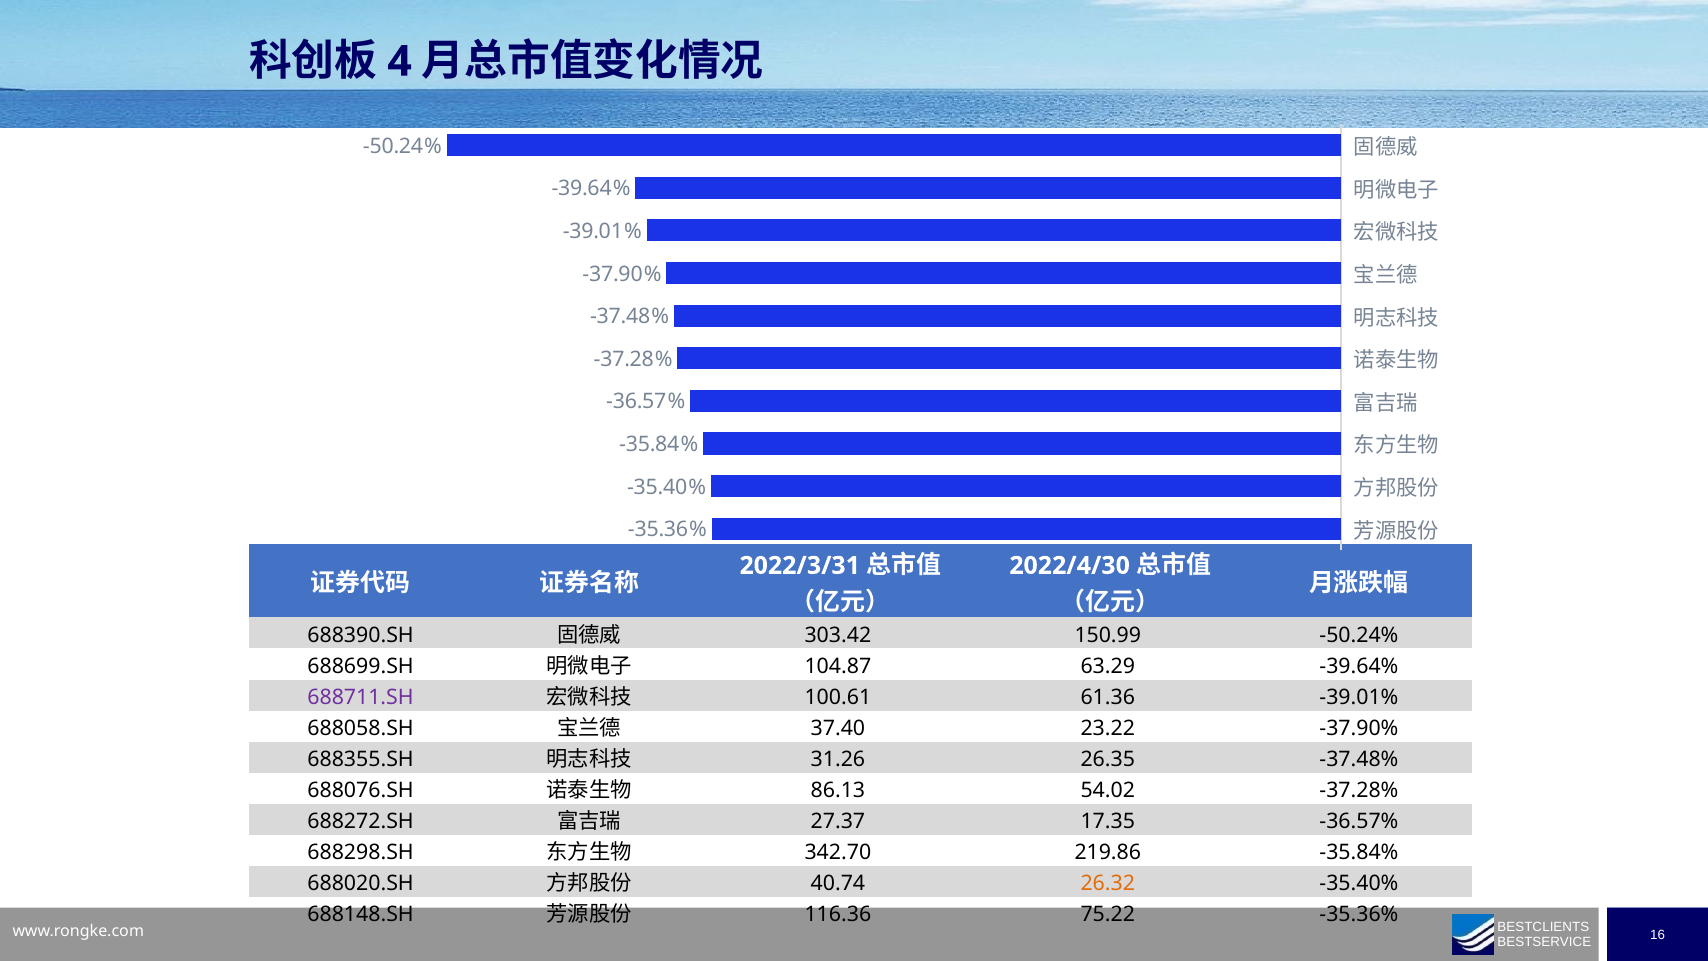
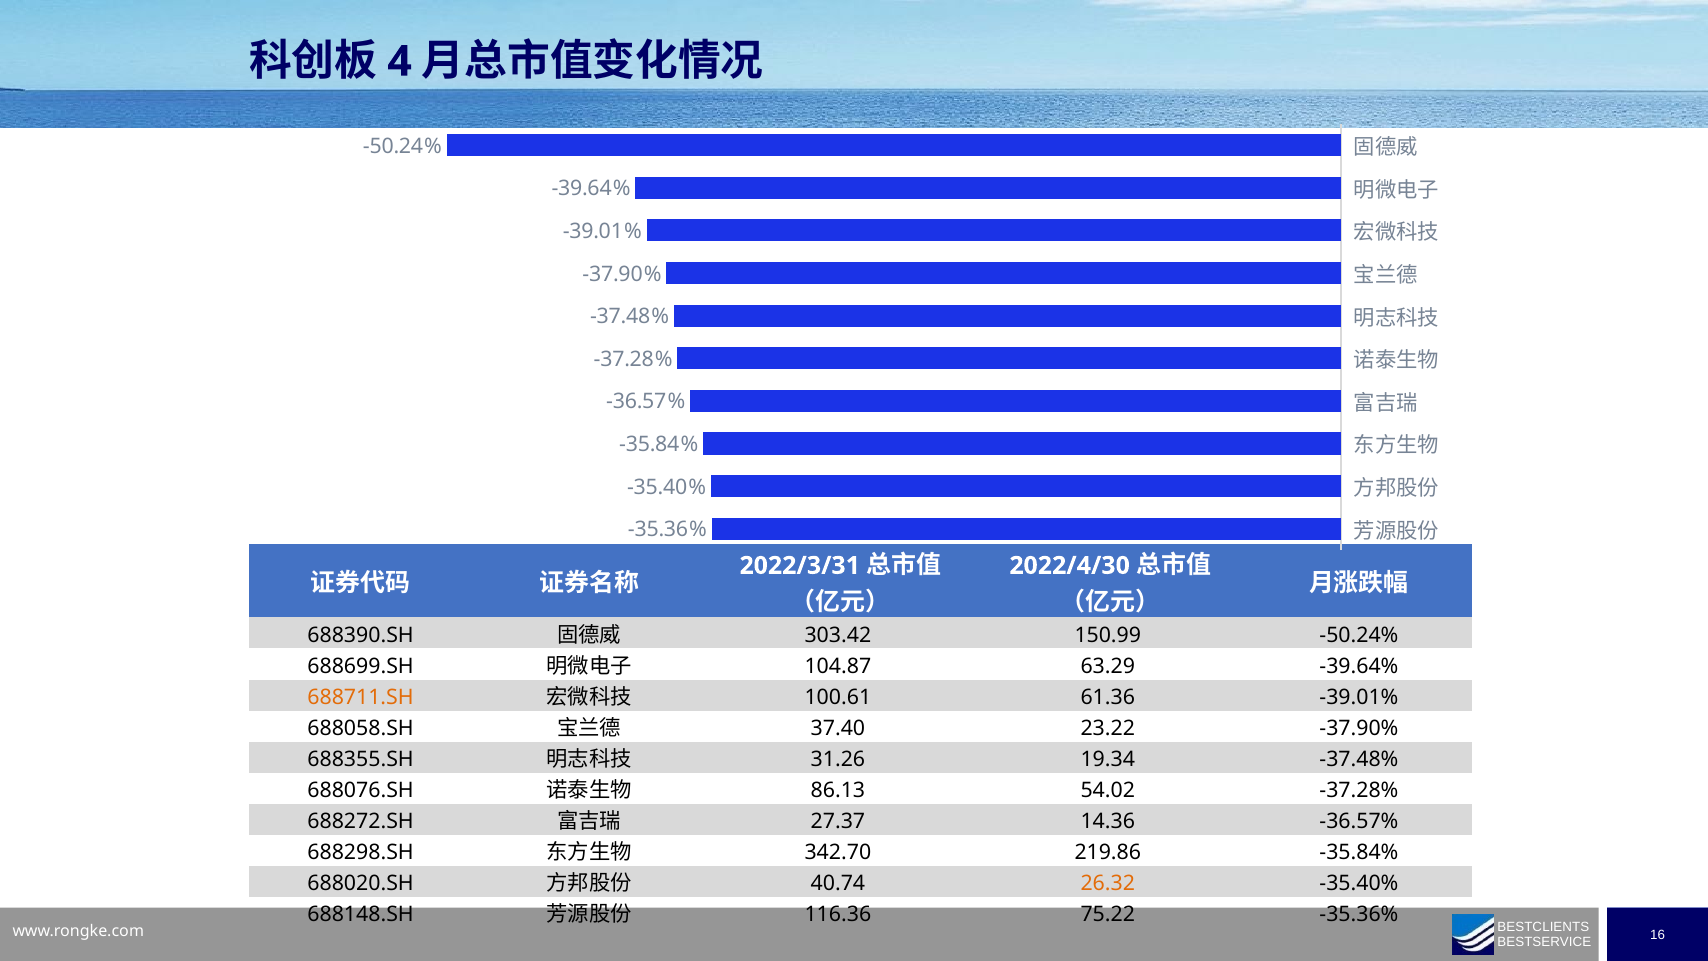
688711.SH colour: purple -> orange (361, 697)
26.35: 26.35 -> 19.34 (1108, 759)
17.35: 17.35 -> 14.36 (1108, 821)
